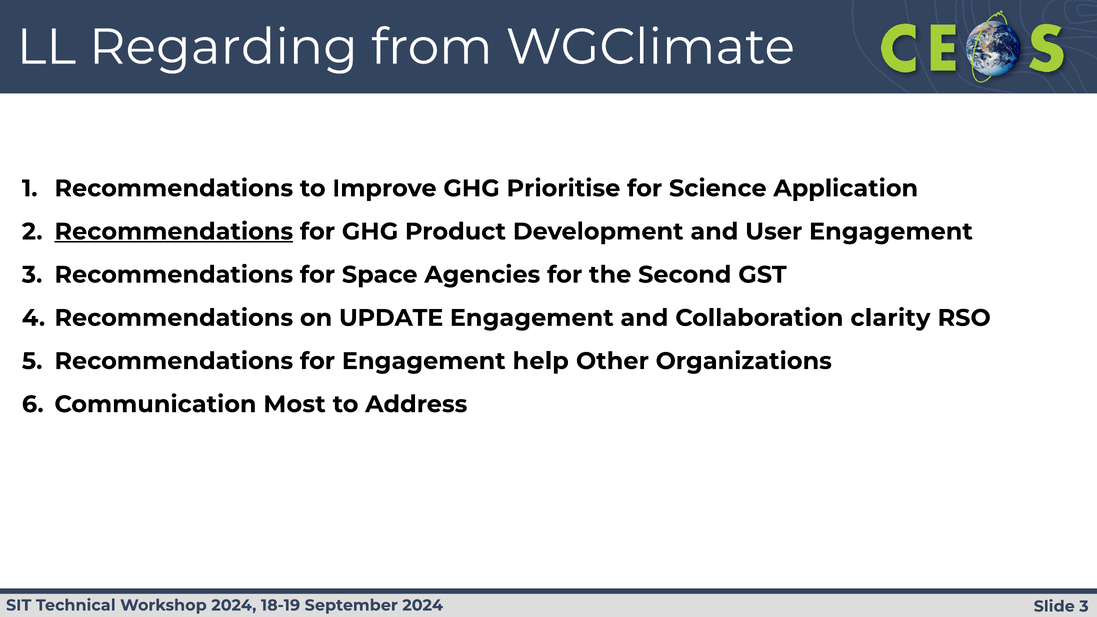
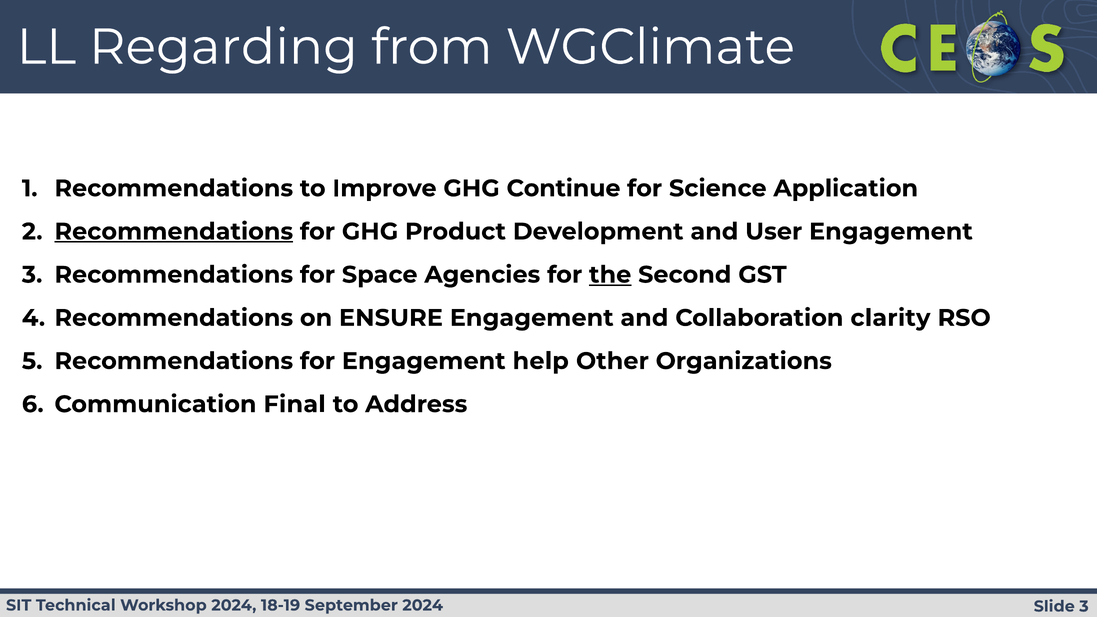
Prioritise: Prioritise -> Continue (564, 188)
the underline: none -> present (610, 275)
UPDATE: UPDATE -> ENSURE (391, 318)
Most: Most -> Final (295, 404)
